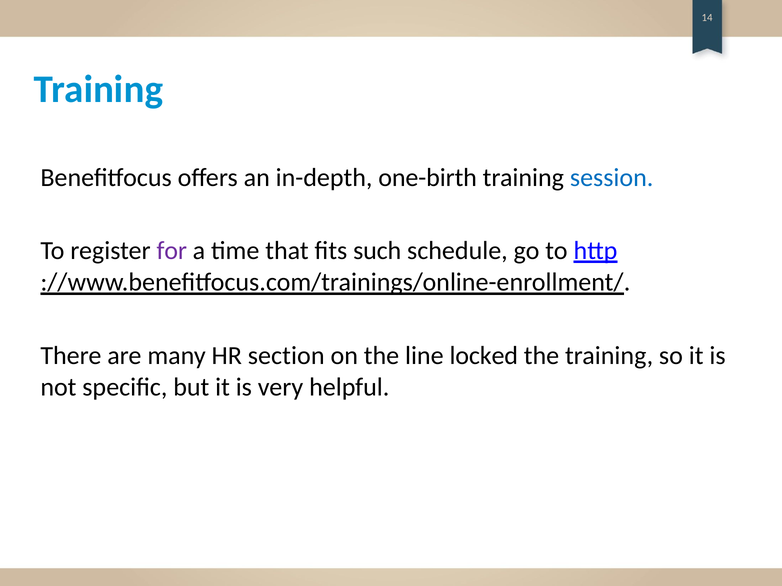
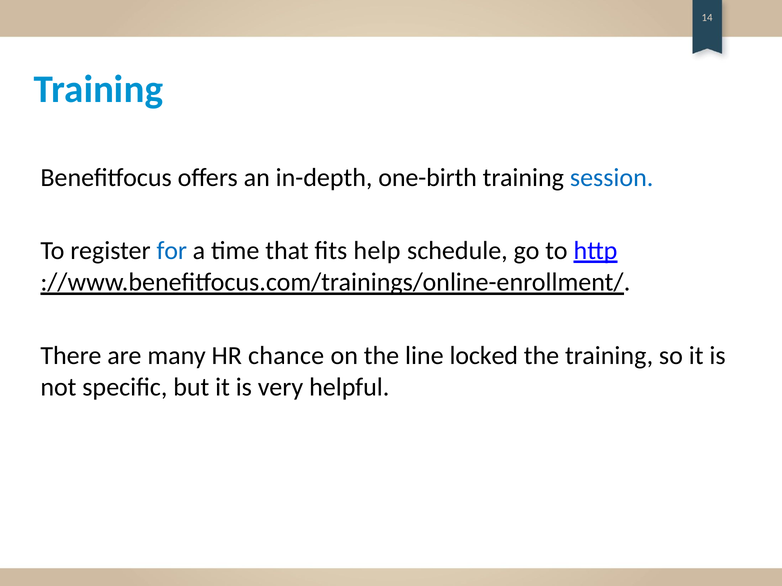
for colour: purple -> blue (172, 251)
such: such -> help (377, 251)
section: section -> chance (286, 356)
